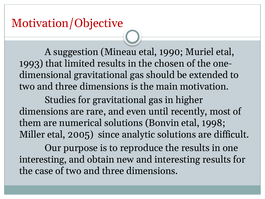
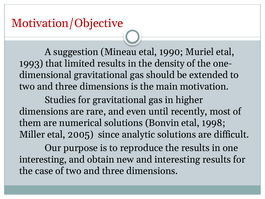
chosen: chosen -> density (169, 63)
